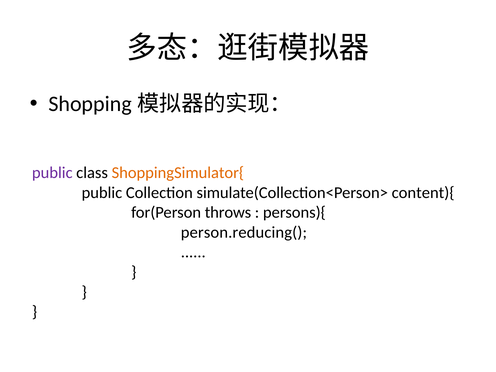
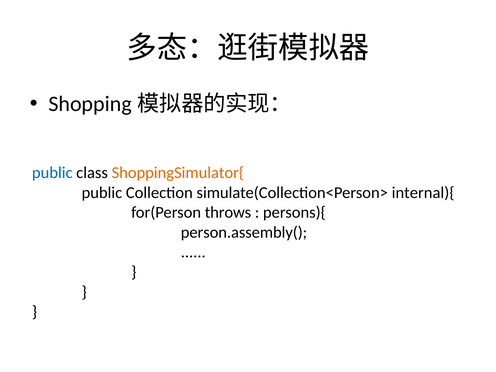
public colour: purple -> blue (52, 173)
content){: content){ -> internal){ (423, 193)
person.reducing(: person.reducing( -> person.assembly( (244, 232)
